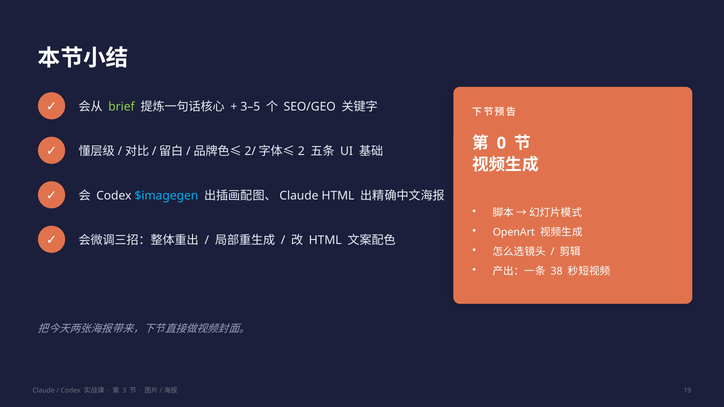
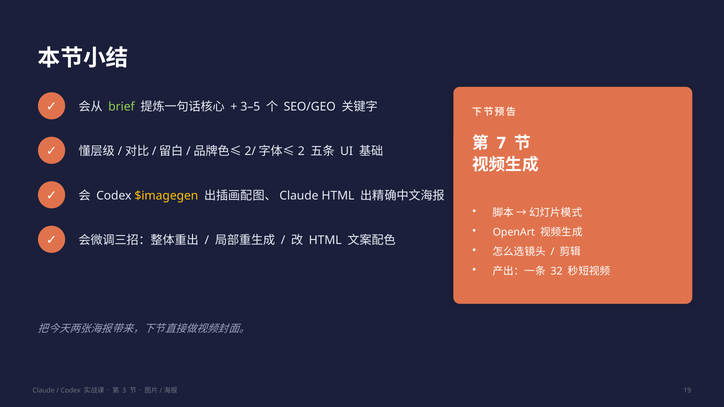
0: 0 -> 7 (501, 143)
$imagegen colour: light blue -> yellow (166, 196)
38: 38 -> 32 (557, 272)
